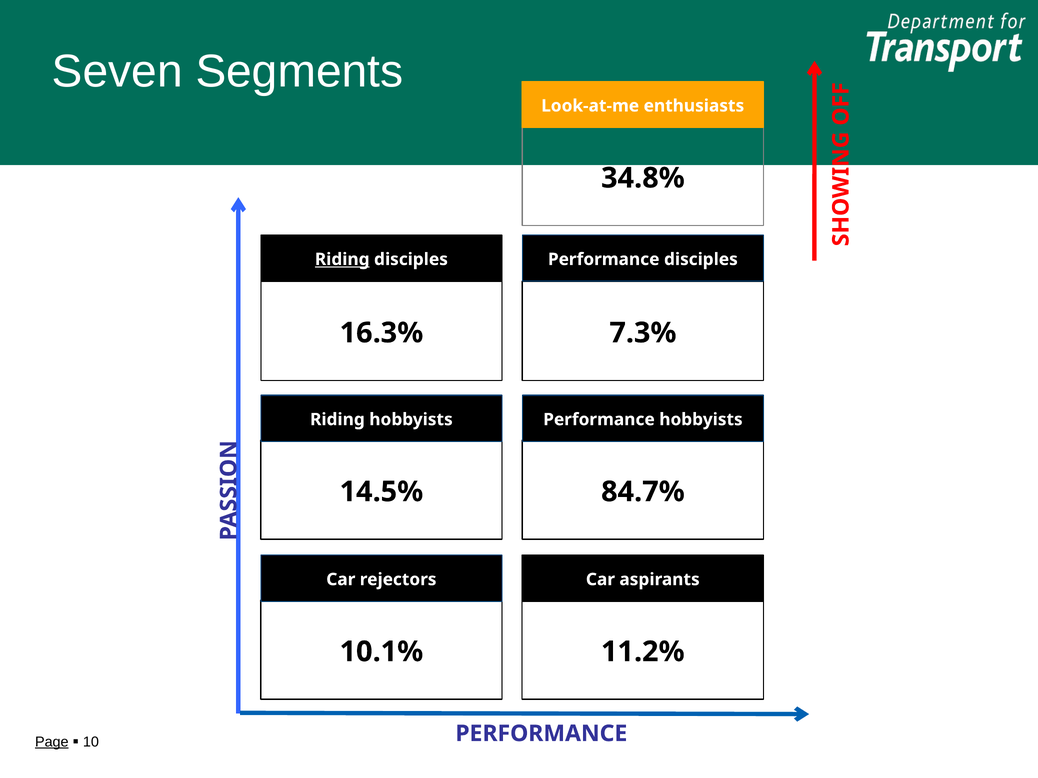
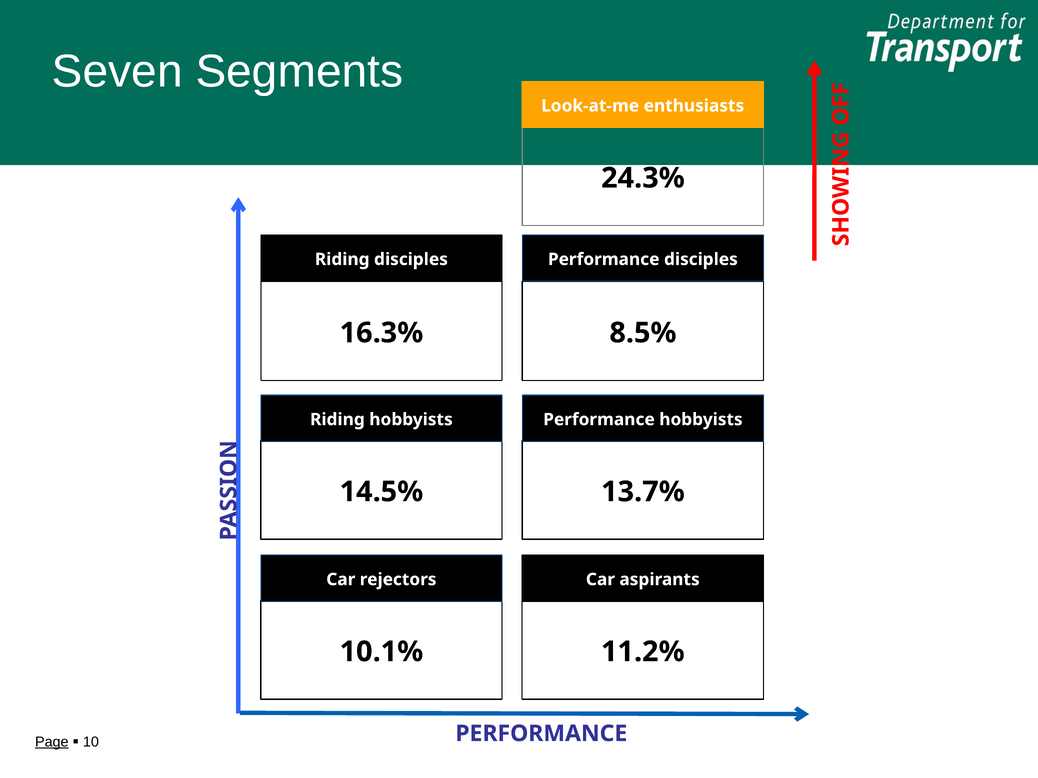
34.8%: 34.8% -> 24.3% (643, 178)
Riding underline: present -> none (342, 260)
7.3%: 7.3% -> 8.5% (643, 333)
84.7%: 84.7% -> 13.7% (643, 492)
